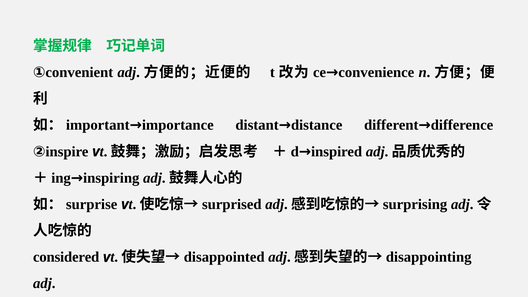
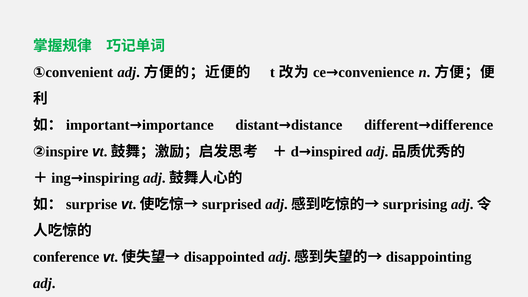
considered: considered -> conference (66, 257)
